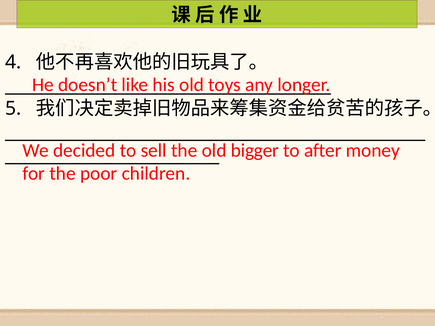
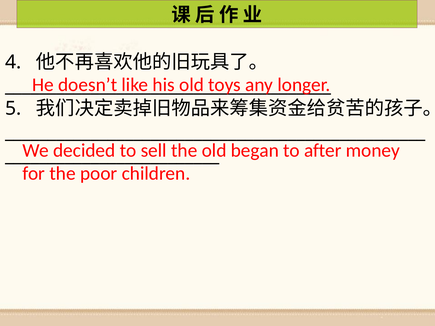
bigger: bigger -> began (255, 150)
